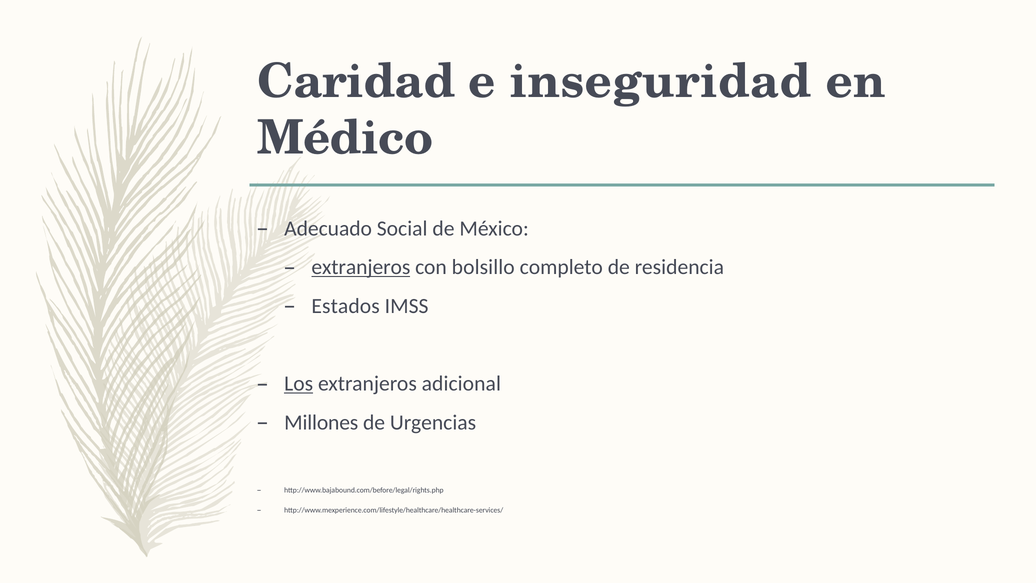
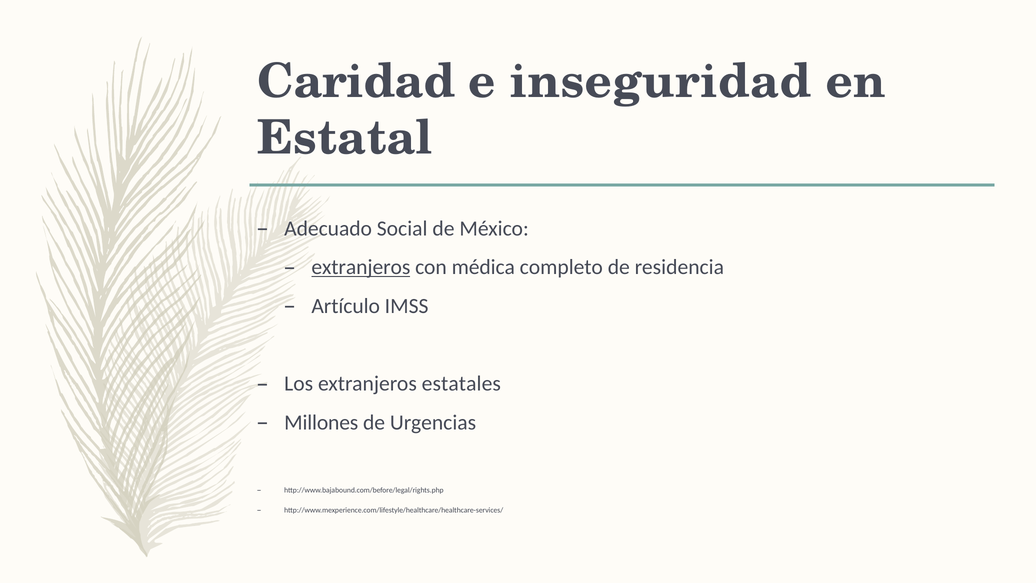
Médico: Médico -> Estatal (345, 138)
bolsillo: bolsillo -> médica (483, 267)
Estados: Estados -> Artículo (346, 306)
Los underline: present -> none (299, 384)
adicional: adicional -> estatales (461, 384)
